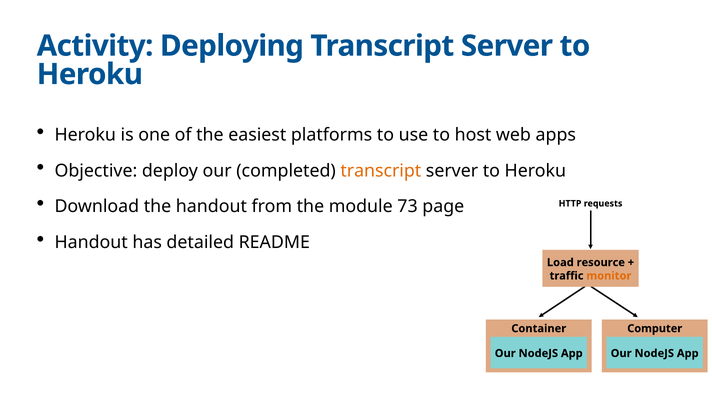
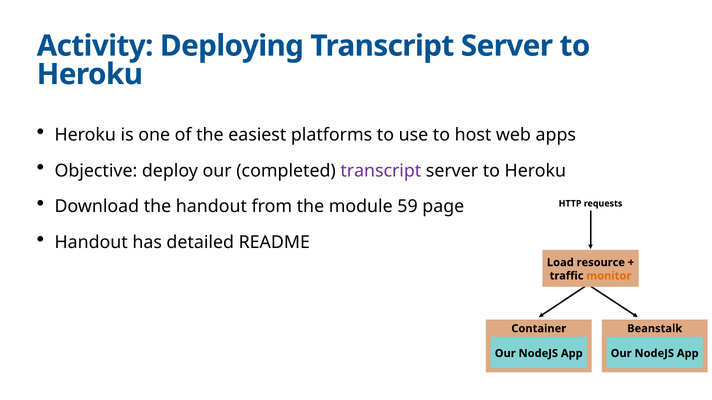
transcript colour: orange -> purple (381, 171)
73: 73 -> 59 (408, 207)
Computer: Computer -> Beanstalk (655, 329)
